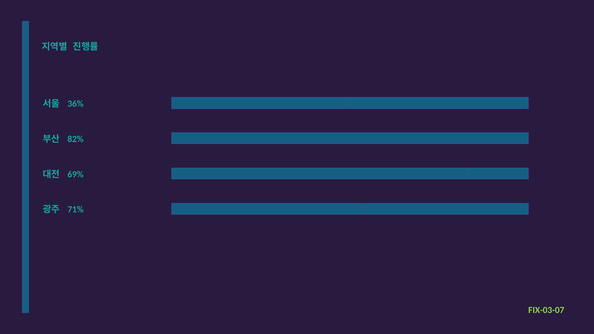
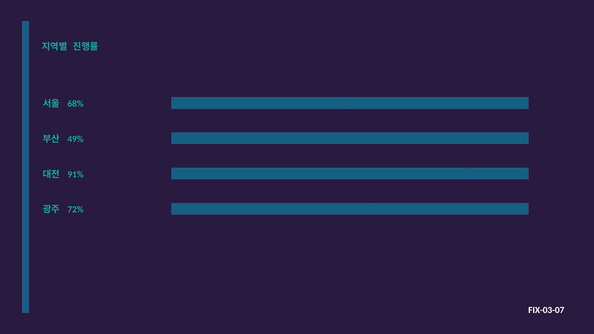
36%: 36% -> 68% (76, 104)
82%: 82% -> 49% (76, 139)
69%: 69% -> 91% (76, 174)
71%: 71% -> 72% (76, 210)
FIX-03-07 colour: light green -> white (546, 310)
